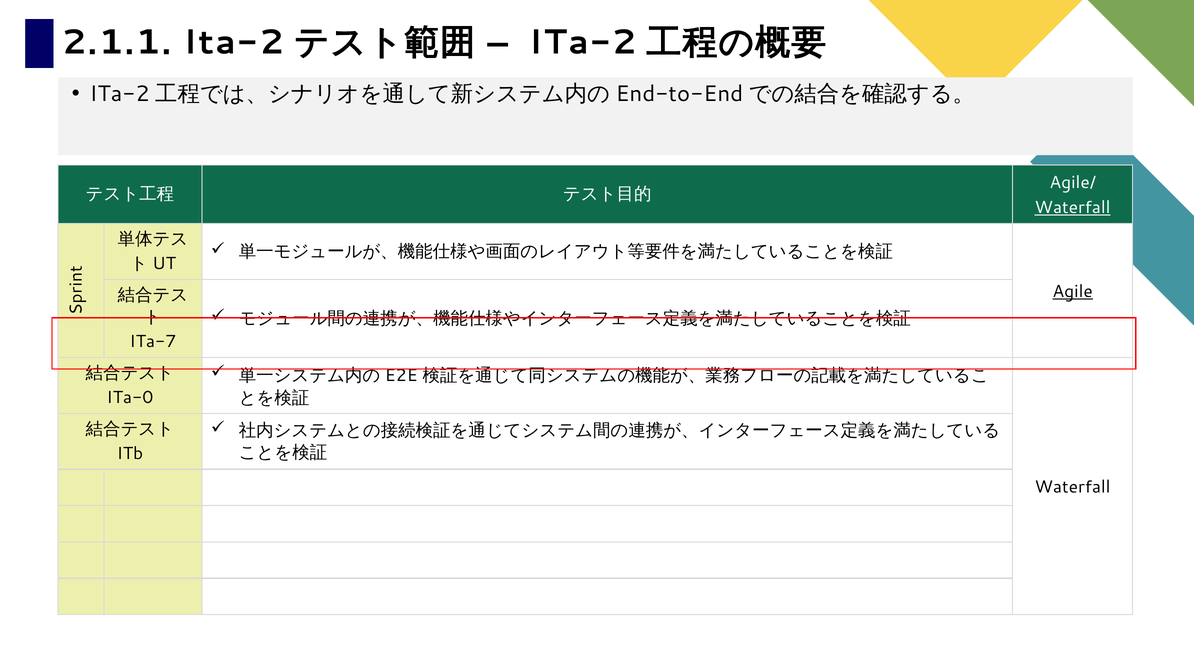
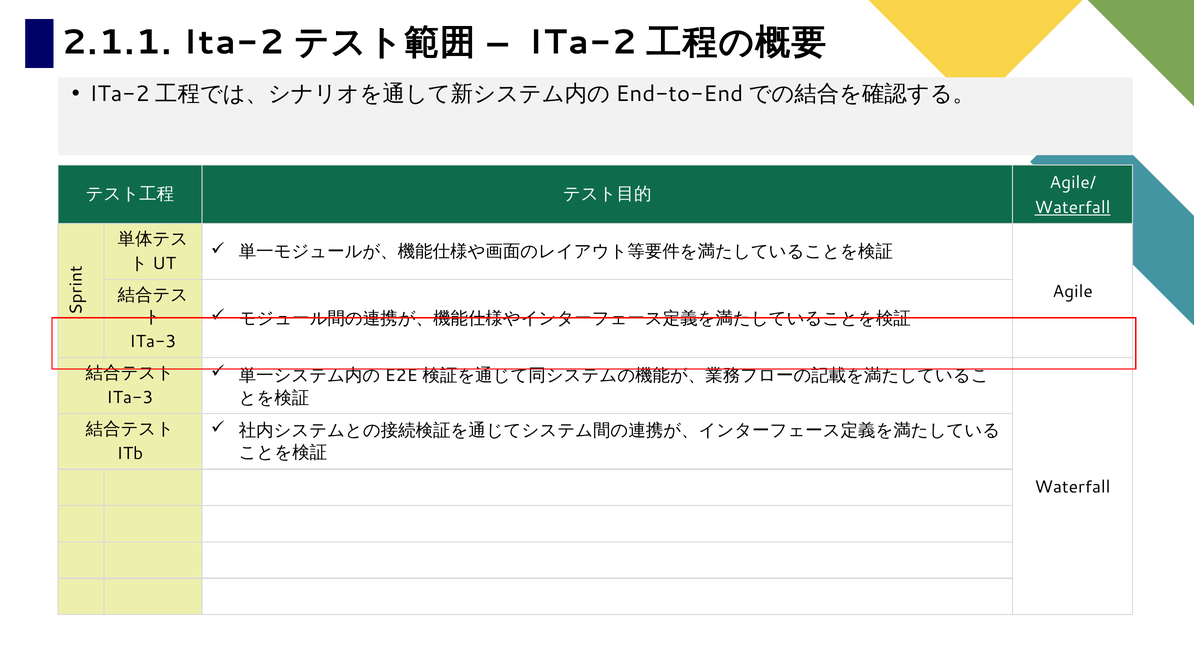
Agile underline: present -> none (1073, 291)
ITa-7: ITa-7 -> ITa-3 (153, 341)
ITa-0: ITa-0 -> ITa-3 (130, 397)
